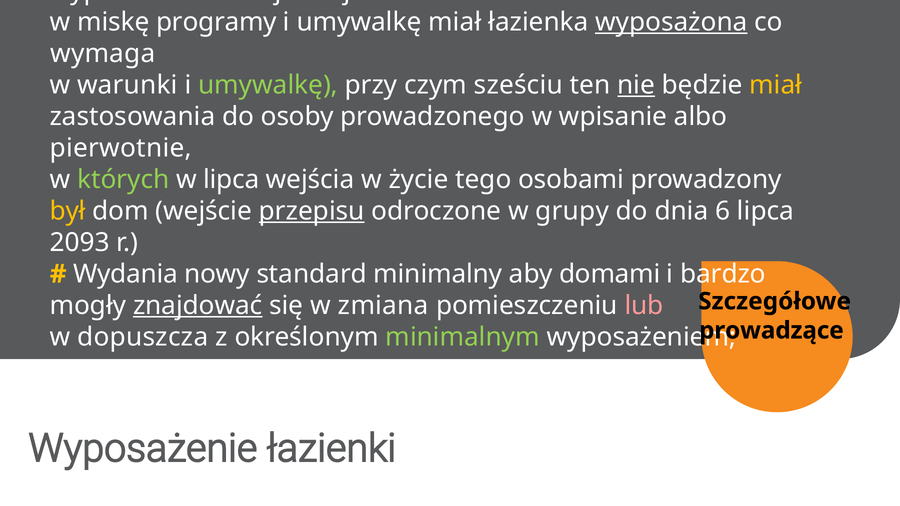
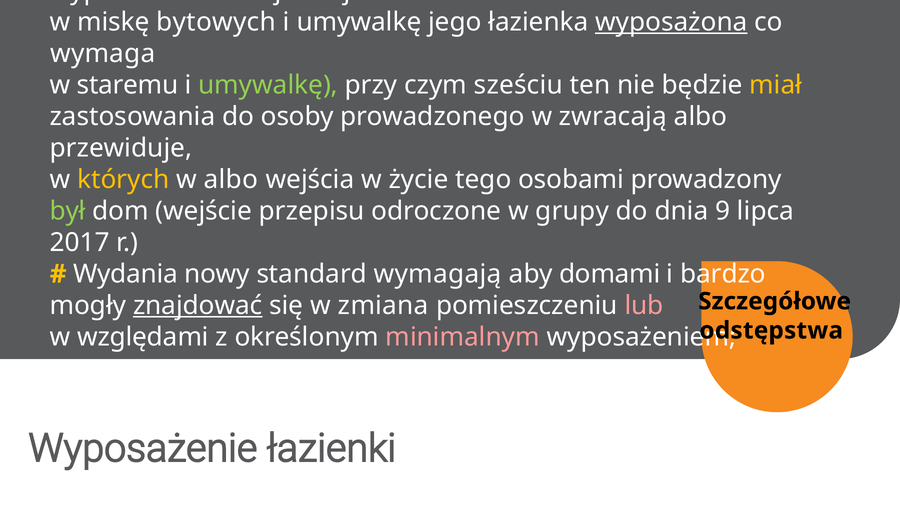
programy: programy -> bytowych (216, 22)
umywalkę miał: miał -> jego (455, 22)
warunki: warunki -> staremu (128, 85)
nie underline: present -> none (636, 85)
wpisanie: wpisanie -> zwracają (613, 117)
pierwotnie: pierwotnie -> przewiduje (121, 148)
których colour: light green -> yellow (123, 180)
w lipca: lipca -> albo (231, 180)
był colour: yellow -> light green (68, 211)
przepisu underline: present -> none (312, 211)
dnia 6: 6 -> 9 (723, 211)
2093: 2093 -> 2017 (80, 243)
minimalny: minimalny -> wymagają (438, 274)
prowadzące: prowadzące -> odstępstwa (771, 331)
dopuszcza: dopuszcza -> względami (143, 337)
minimalnym colour: light green -> pink (463, 337)
